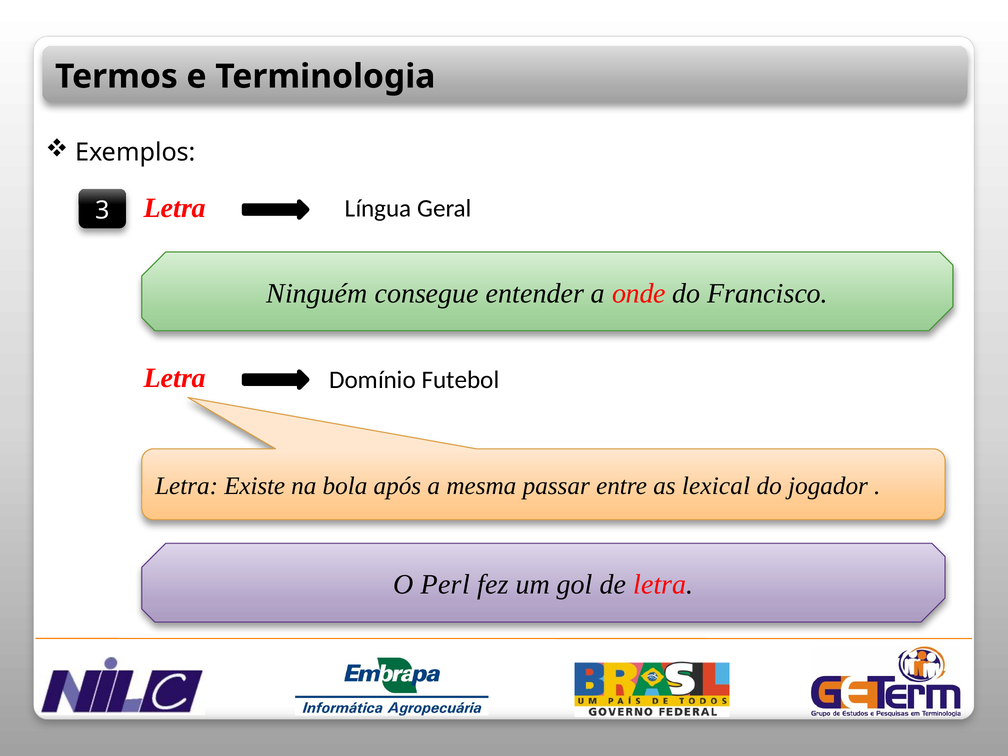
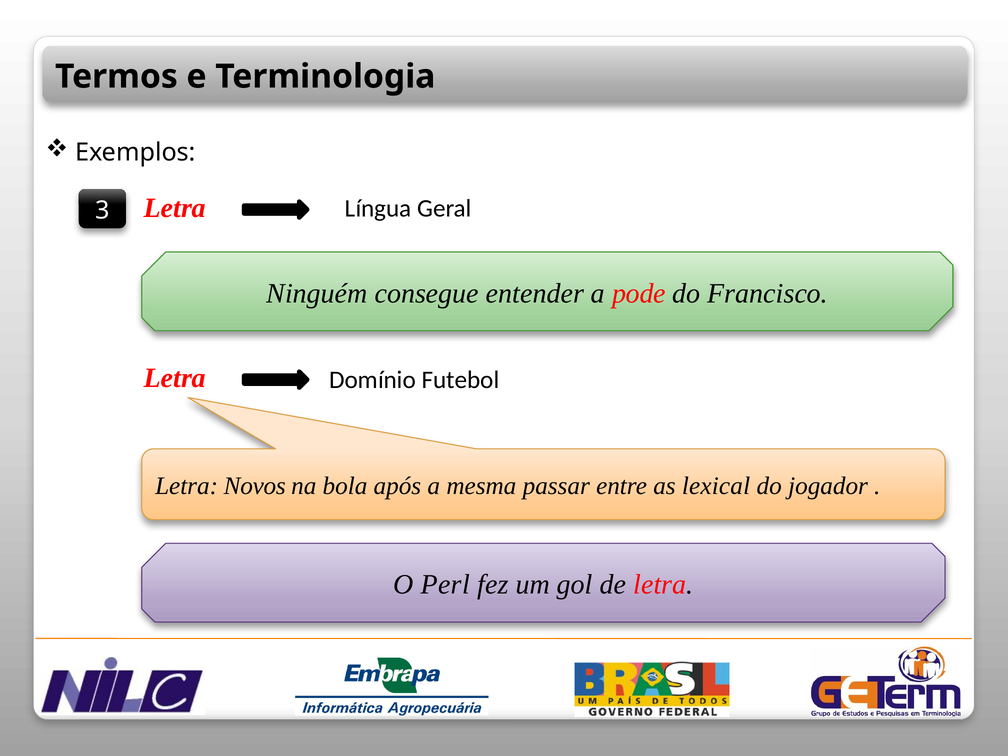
onde: onde -> pode (639, 293)
Existe: Existe -> Novos (255, 486)
